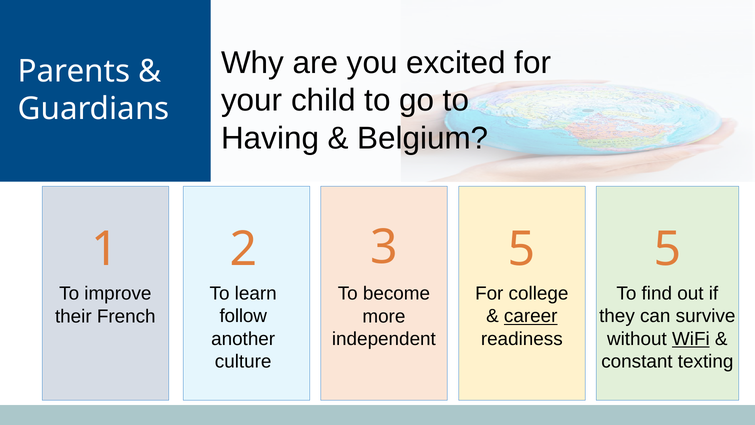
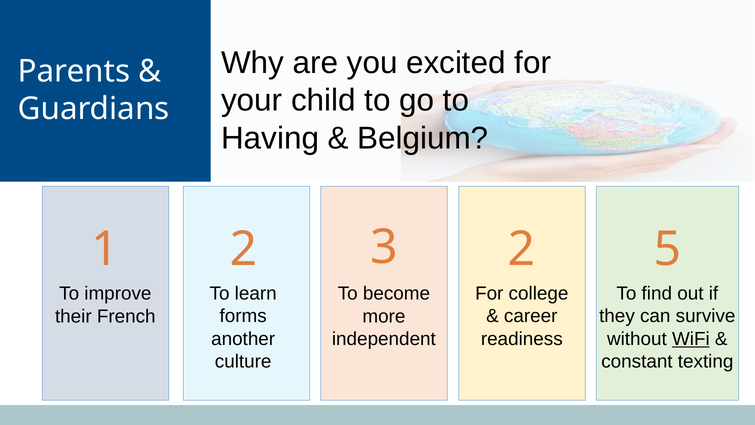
3 5: 5 -> 2 (522, 249)
career underline: present -> none (531, 316)
follow: follow -> forms (243, 316)
